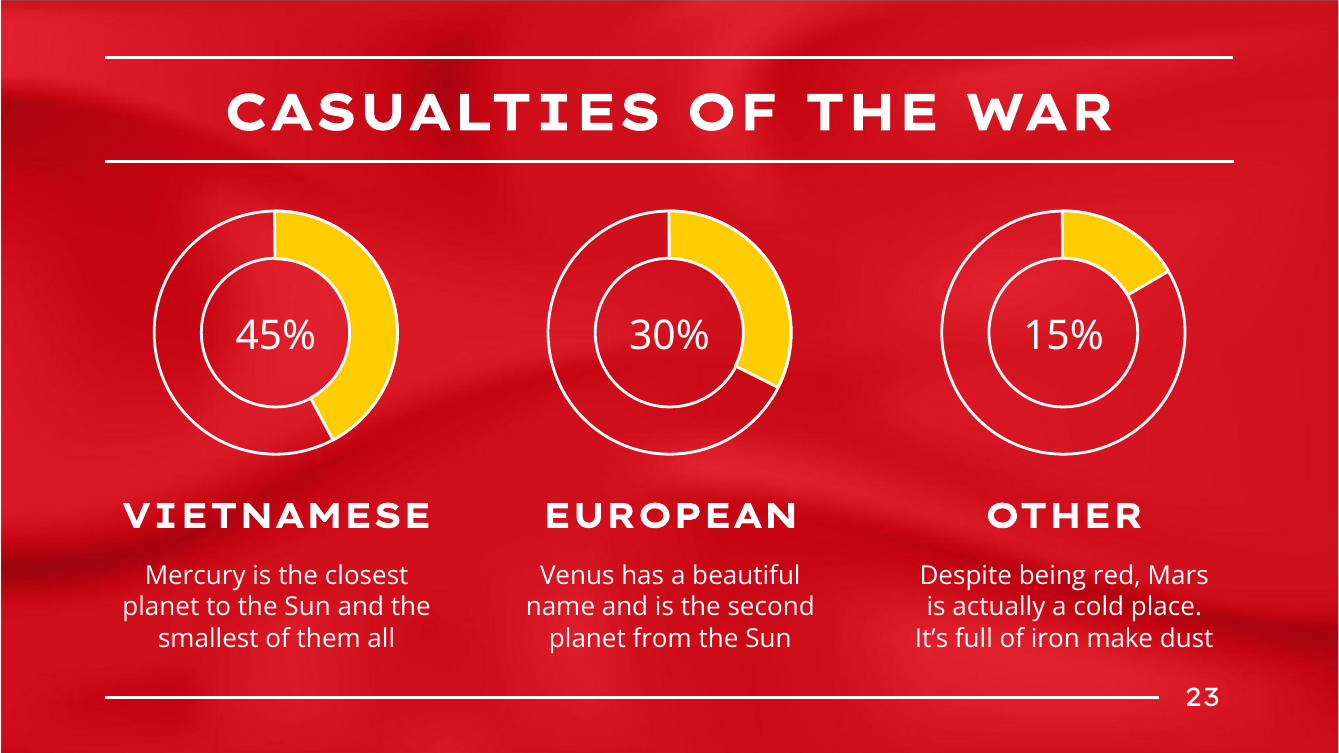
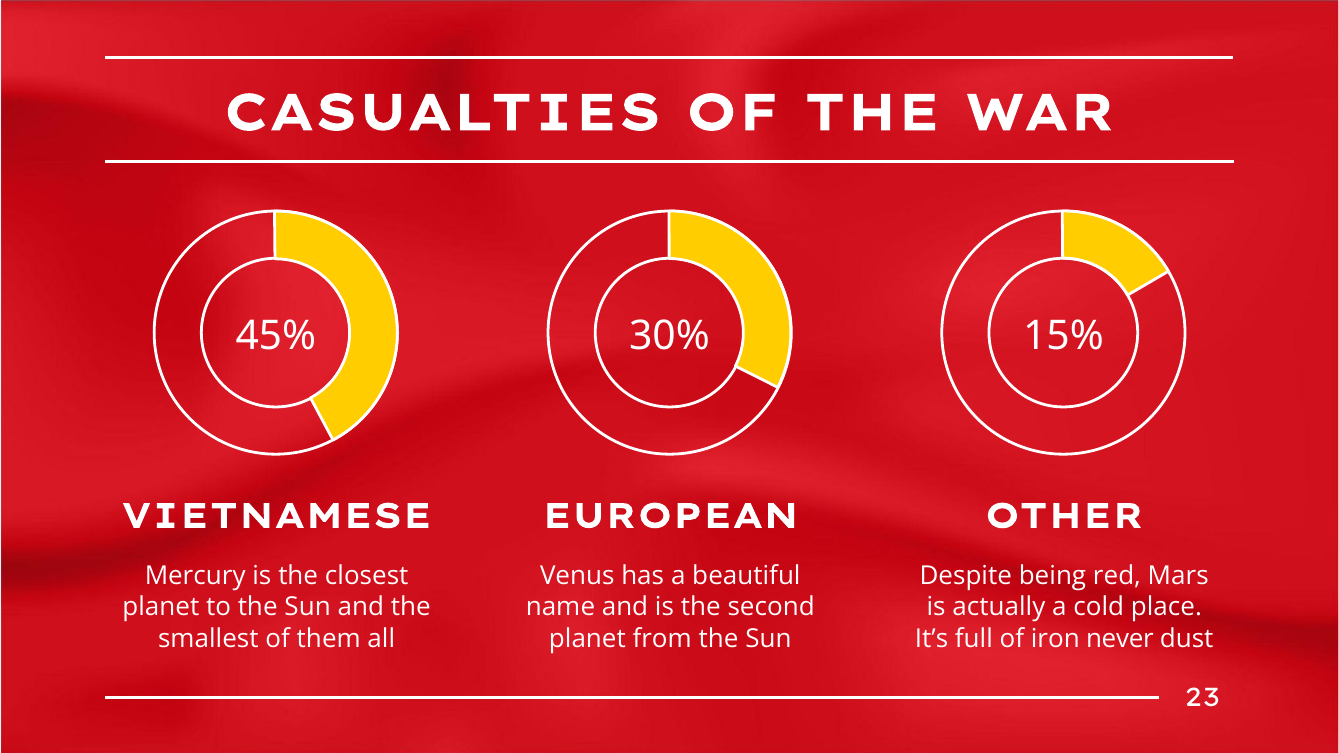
make: make -> never (1120, 639)
